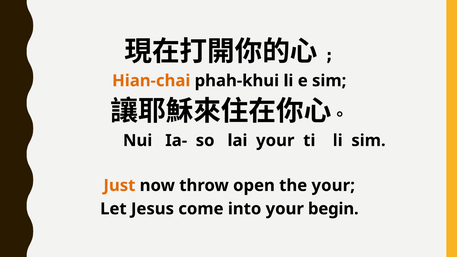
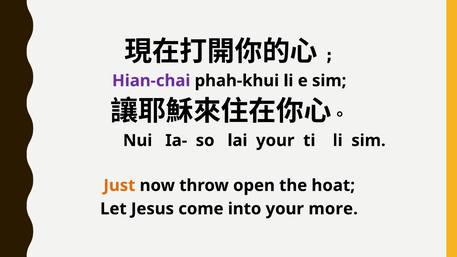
Hian-chai colour: orange -> purple (151, 81)
the your: your -> hoat (333, 186)
begin: begin -> more (333, 209)
